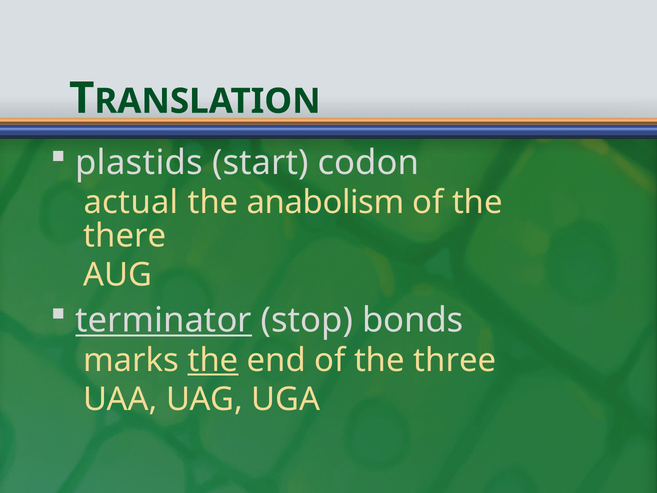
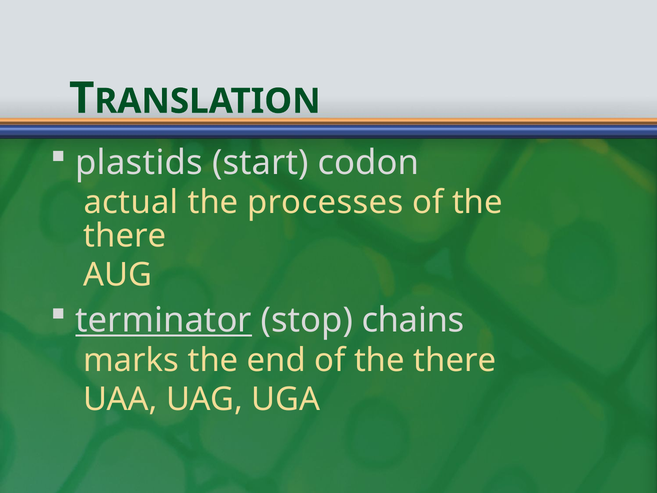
anabolism: anabolism -> processes (325, 202)
bonds: bonds -> chains (413, 320)
the underline: present -> none (213, 360)
end of the three: three -> there (455, 360)
